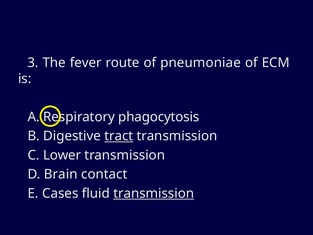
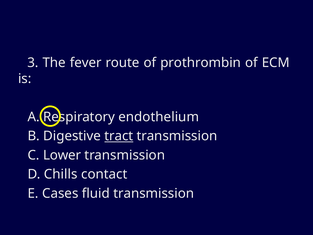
pneumoniae: pneumoniae -> prothrombin (201, 63)
phagocytosis: phagocytosis -> endothelium (159, 117)
Brain: Brain -> Chills (61, 174)
transmission underline: present -> none (154, 193)
